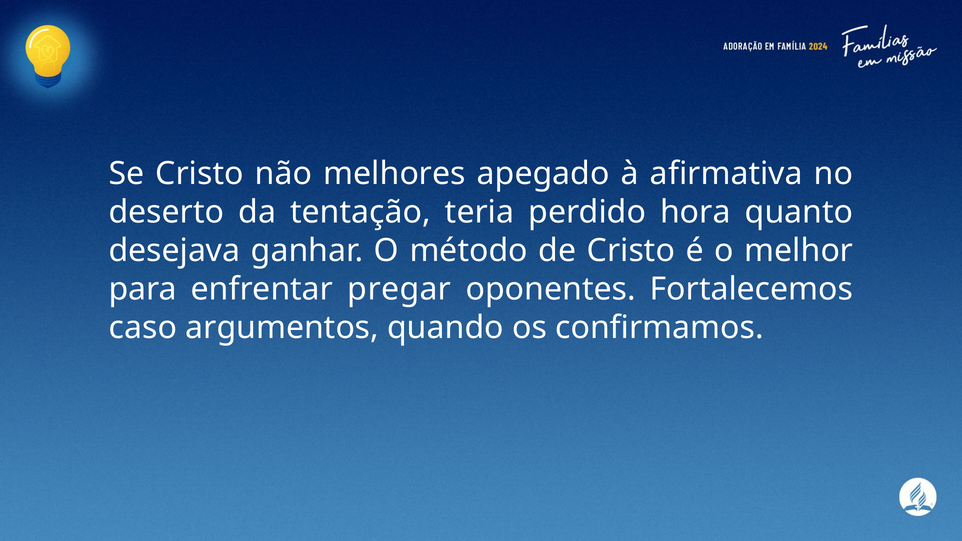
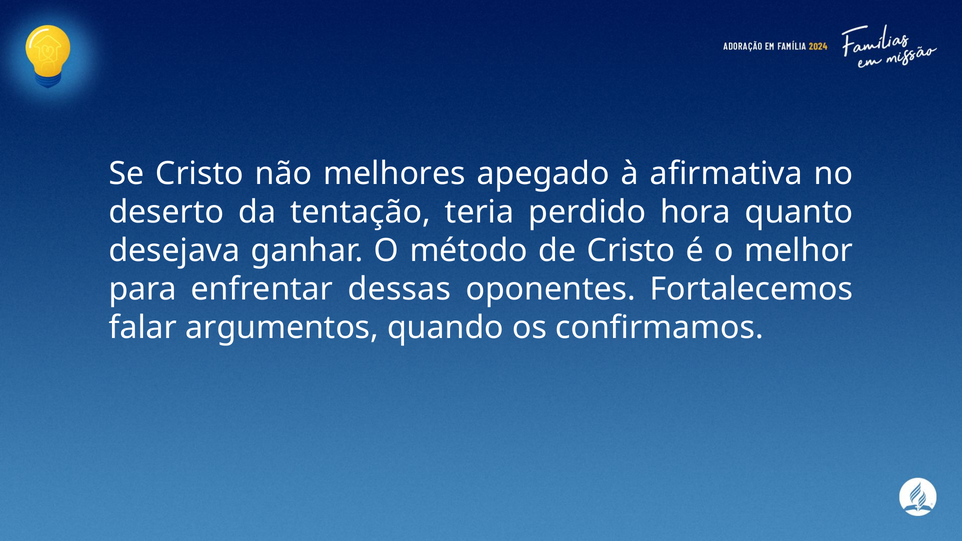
pregar: pregar -> dessas (399, 289)
caso: caso -> falar (143, 328)
